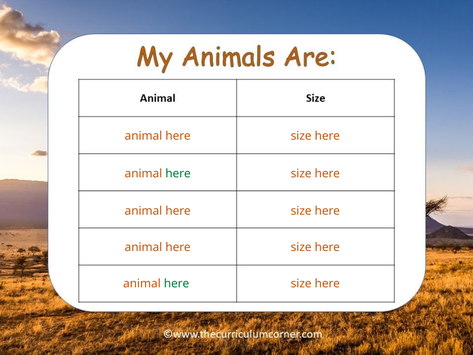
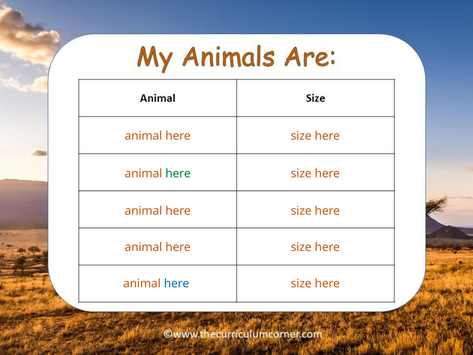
here colour: green -> blue (177, 283)
